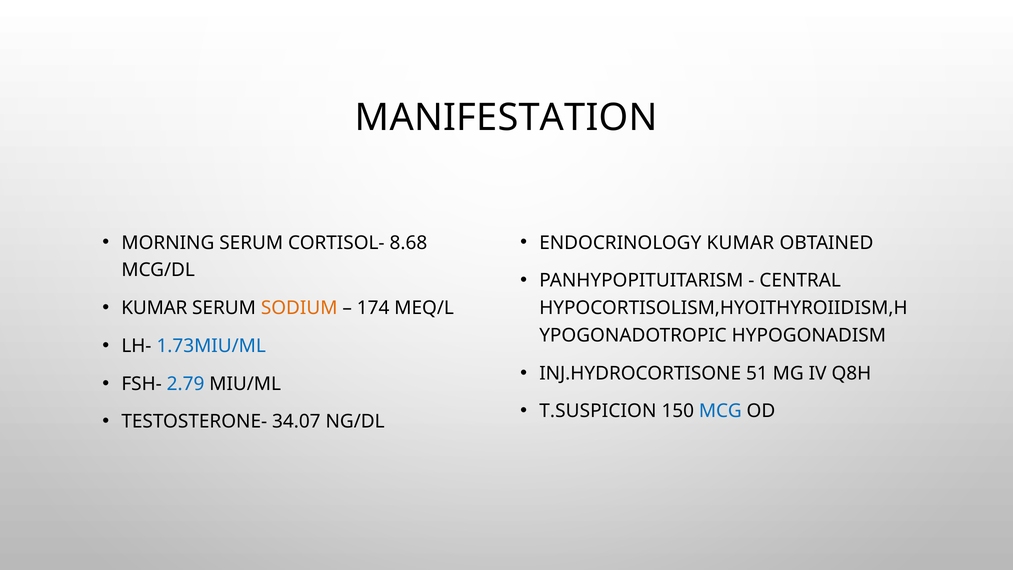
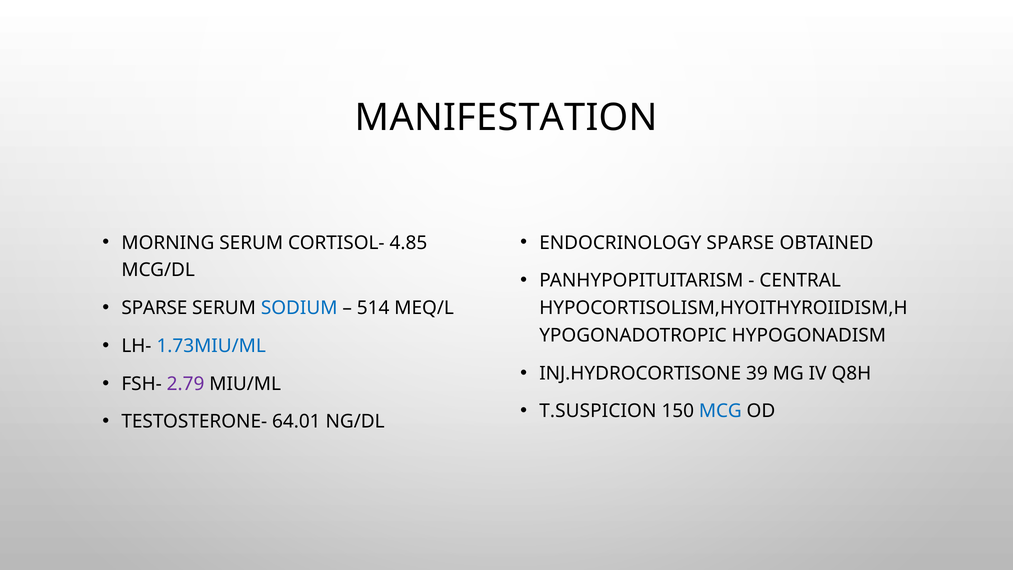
8.68: 8.68 -> 4.85 (408, 243)
ENDOCRINOLOGY KUMAR: KUMAR -> SPARSE (740, 243)
KUMAR: KUMAR -> SPARSE (154, 308)
SODIUM colour: orange -> blue (299, 308)
174: 174 -> 514 (373, 308)
51: 51 -> 39 (757, 373)
2.79 colour: blue -> purple (186, 384)
34.07: 34.07 -> 64.01 (296, 422)
